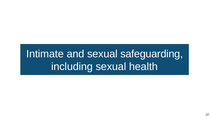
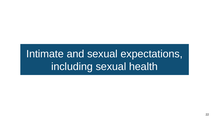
safeguarding: safeguarding -> expectations (152, 54)
